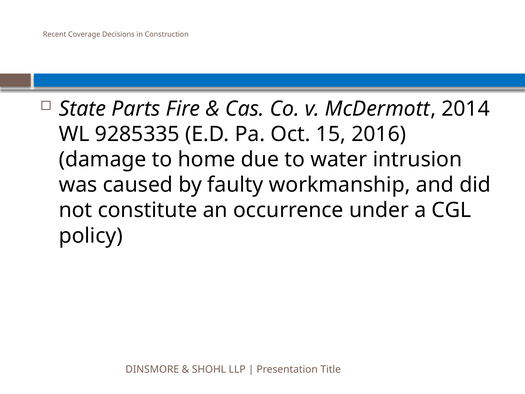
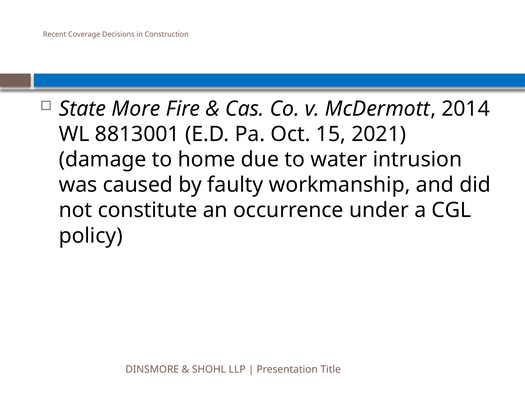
Parts: Parts -> More (136, 109)
9285335: 9285335 -> 8813001 (137, 134)
2016: 2016 -> 2021 (379, 134)
